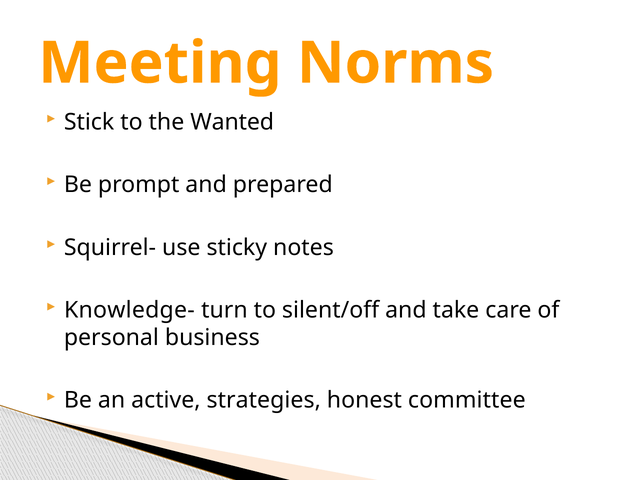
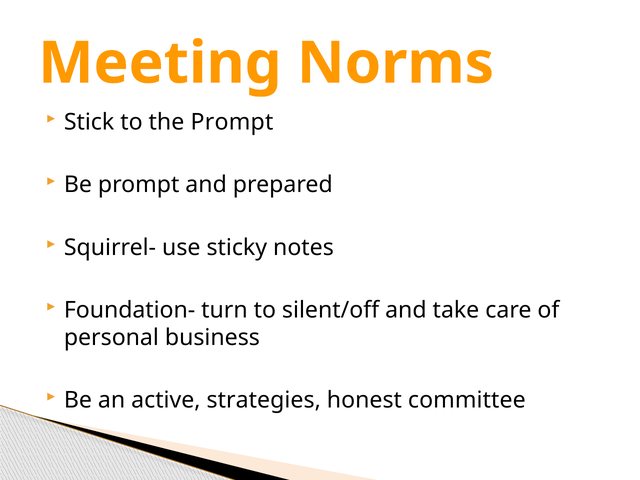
the Wanted: Wanted -> Prompt (232, 122)
Knowledge-: Knowledge- -> Foundation- (130, 310)
